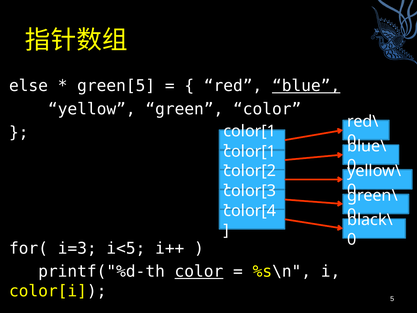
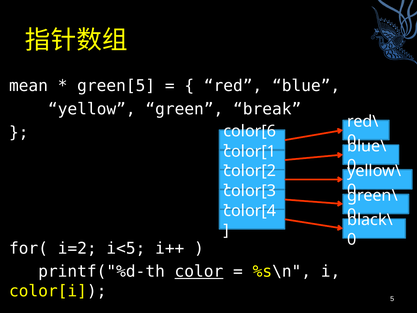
else: else -> mean (28, 86)
blue underline: present -> none (306, 86)
green color: color -> break (267, 109)
color[1: color[1 -> color[6 (250, 131)
i=3: i=3 -> i=2 (77, 248)
